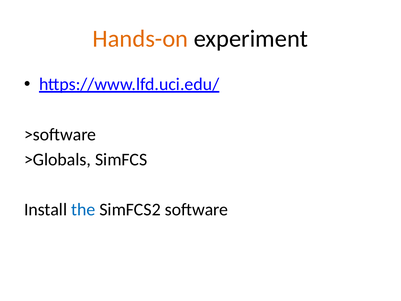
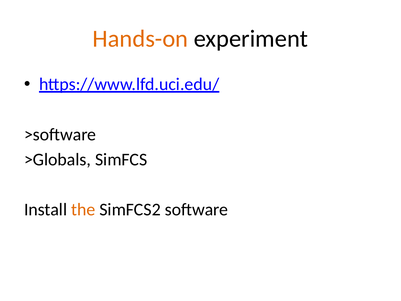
the colour: blue -> orange (83, 209)
